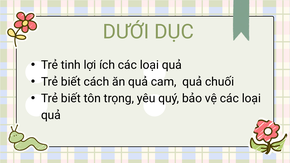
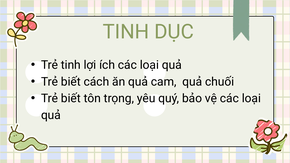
DƯỚI: DƯỚI -> TINH (126, 32)
